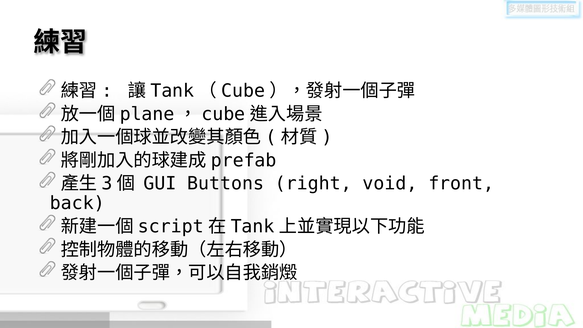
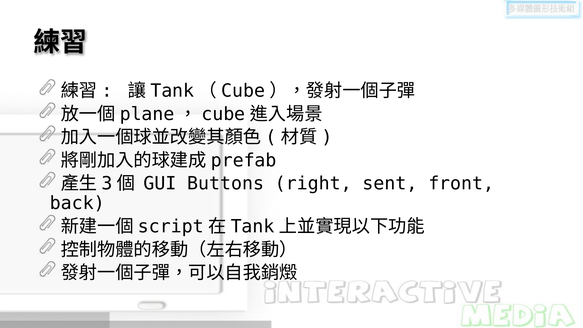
void: void -> sent (390, 184)
